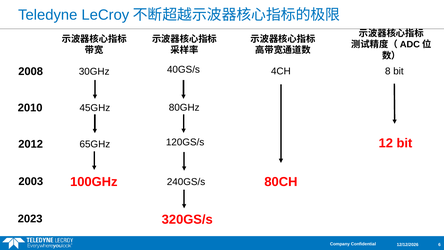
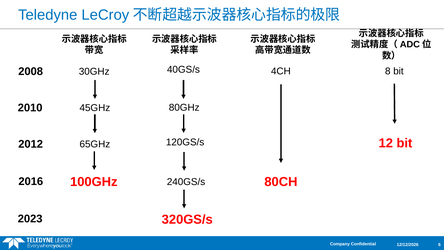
2003: 2003 -> 2016 (31, 181)
